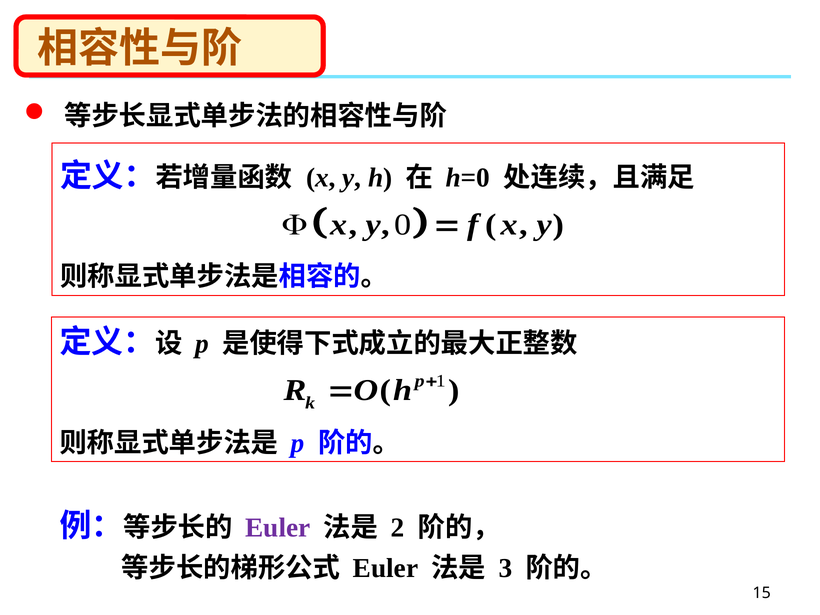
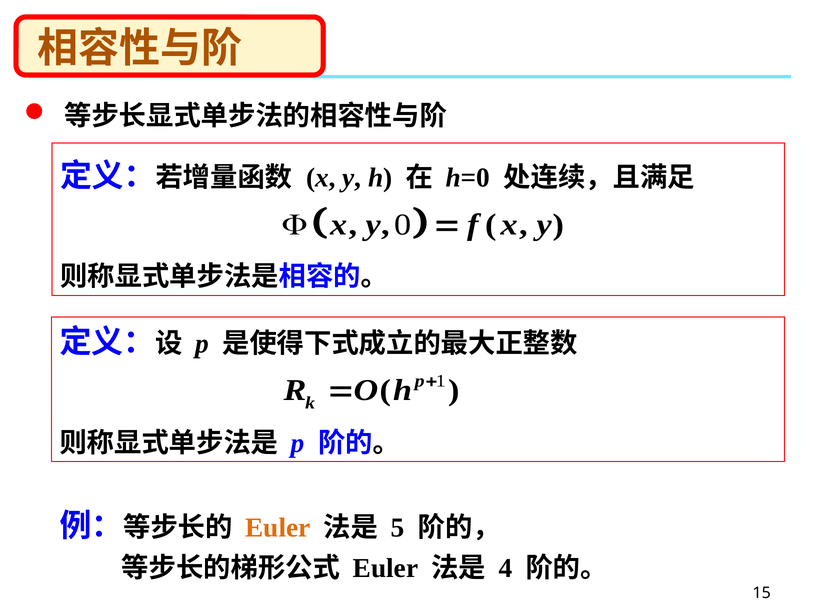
Euler colour: purple -> orange (278, 528)
2: 2 -> 5 (398, 528)
3: 3 -> 4 (505, 568)
